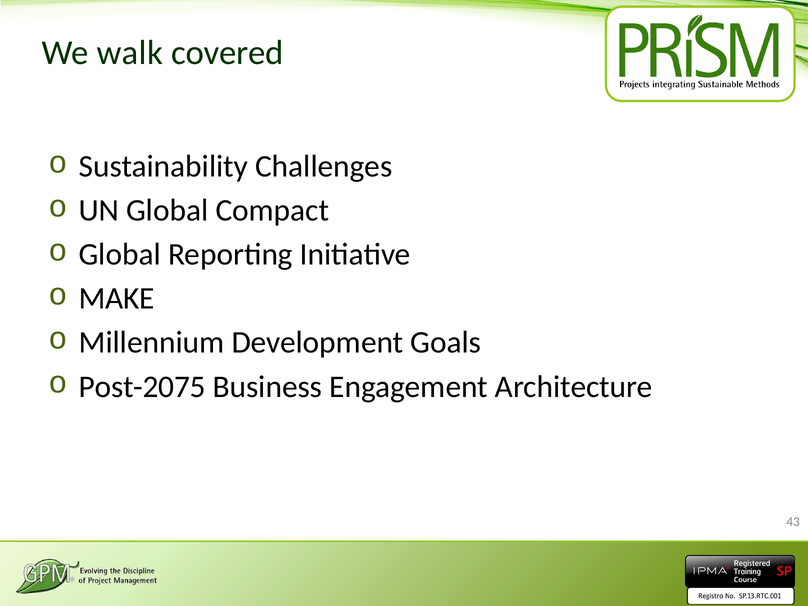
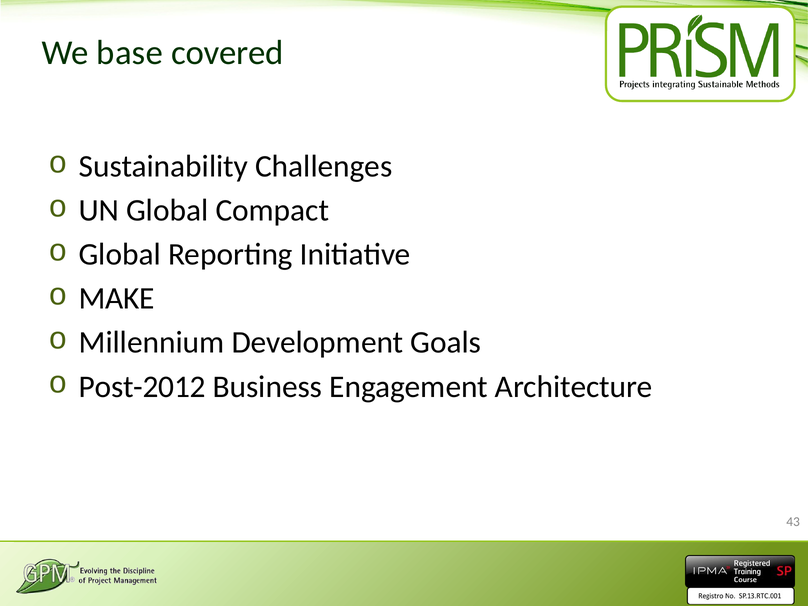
walk: walk -> base (130, 53)
Post-2075: Post-2075 -> Post-2012 (142, 387)
